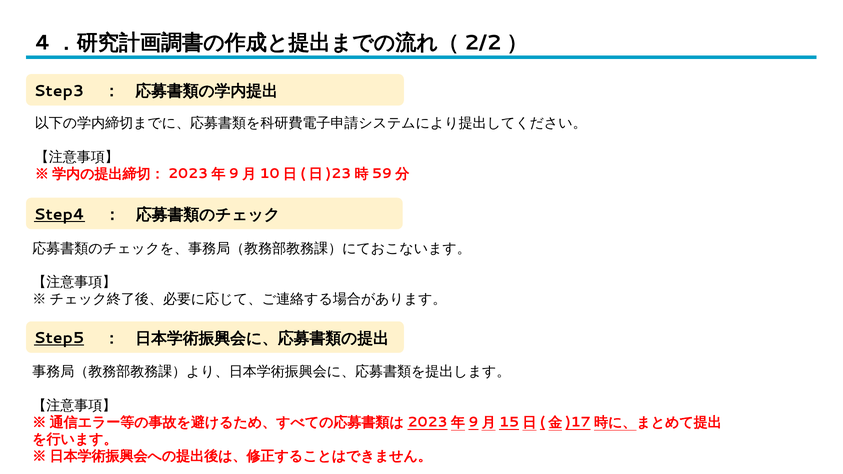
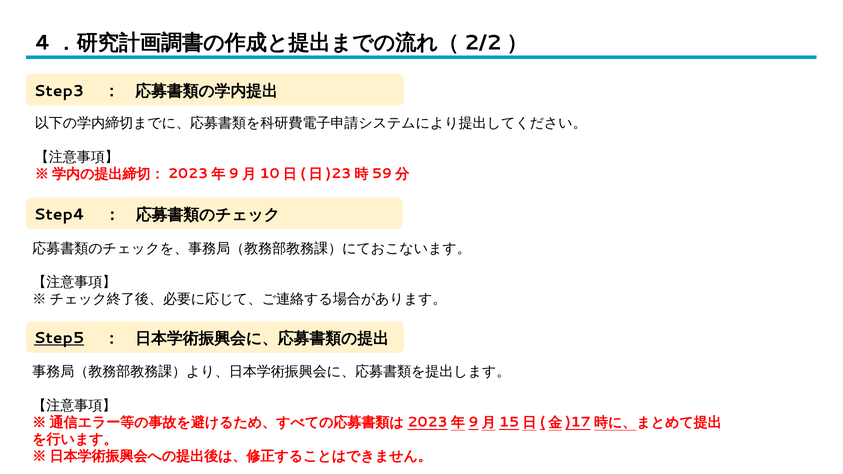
Step4 underline: present -> none (59, 215)
